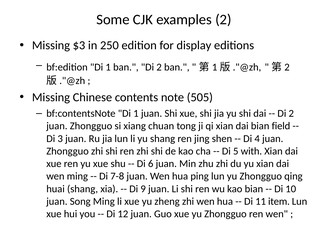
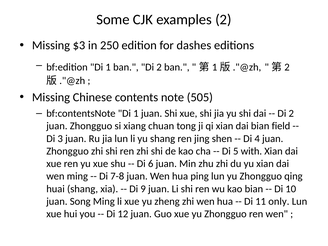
display: display -> dashes (194, 45)
item: item -> only (279, 201)
